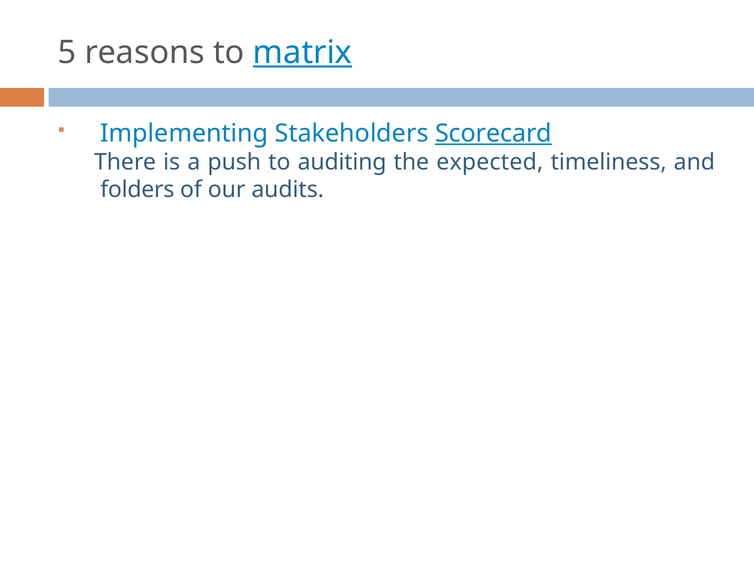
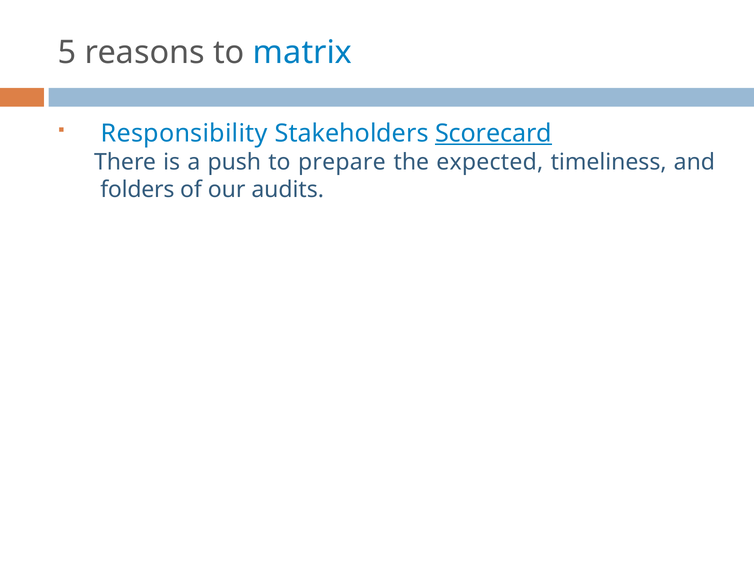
matrix underline: present -> none (303, 53)
Implementing: Implementing -> Responsibility (184, 134)
auditing: auditing -> prepare (342, 162)
